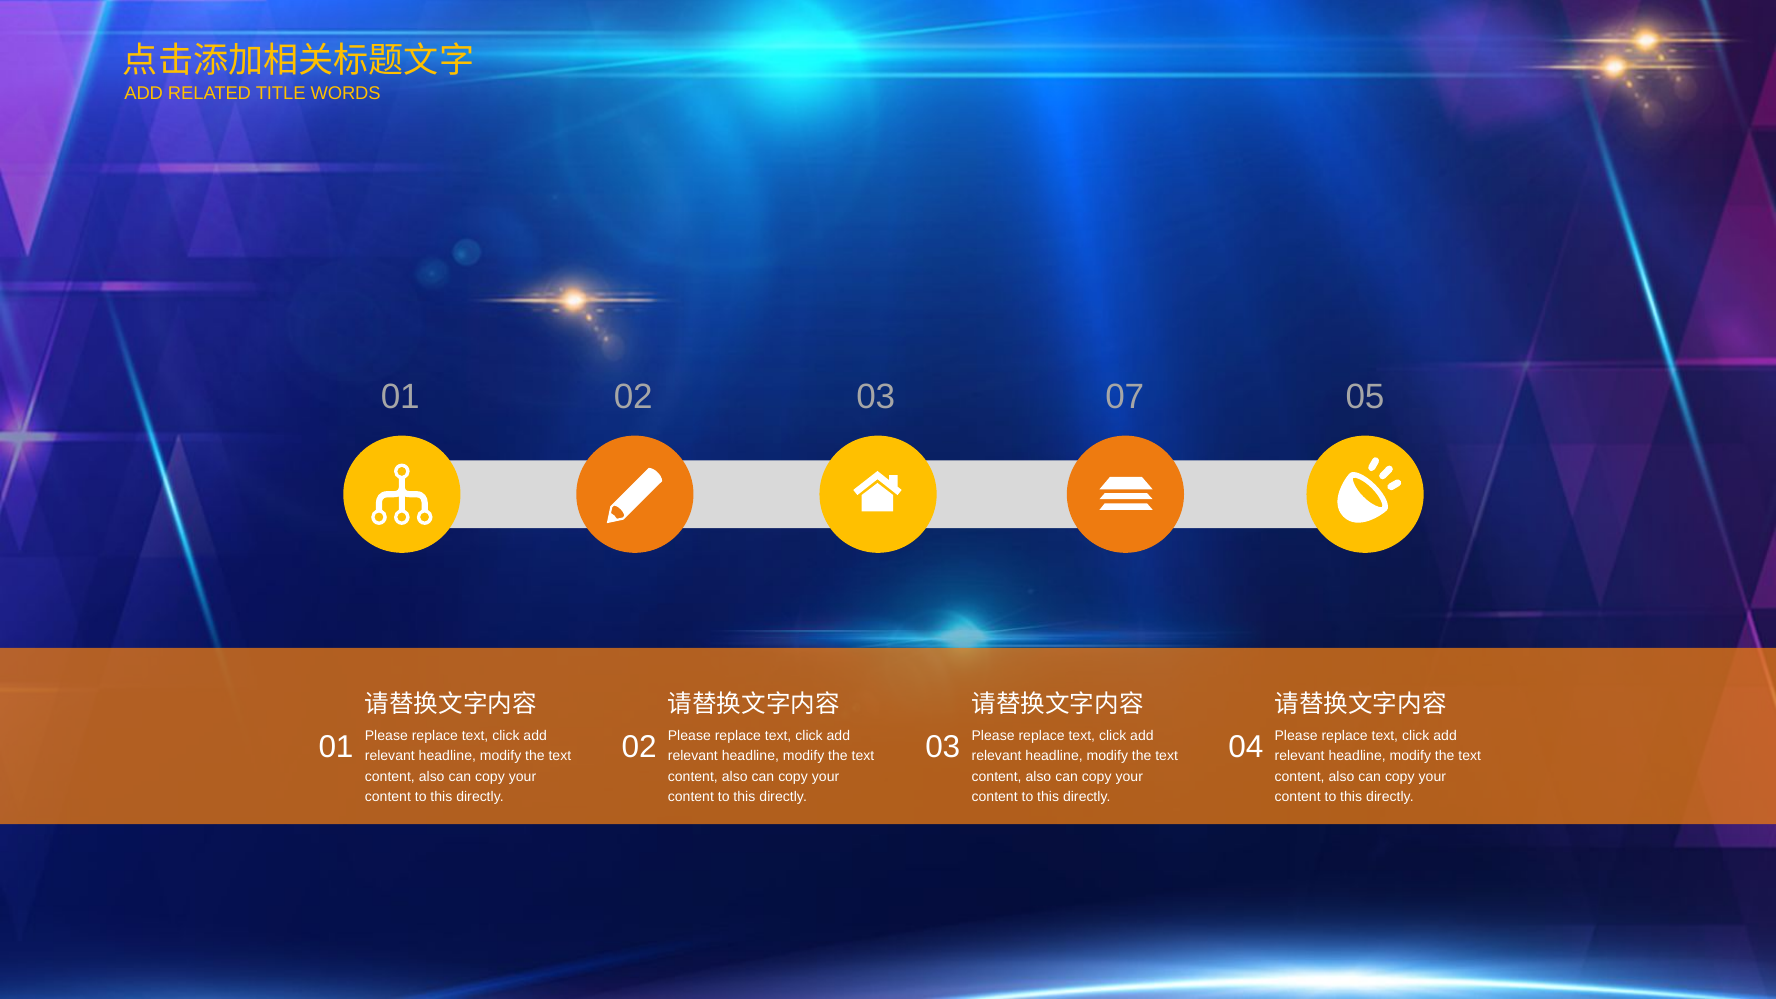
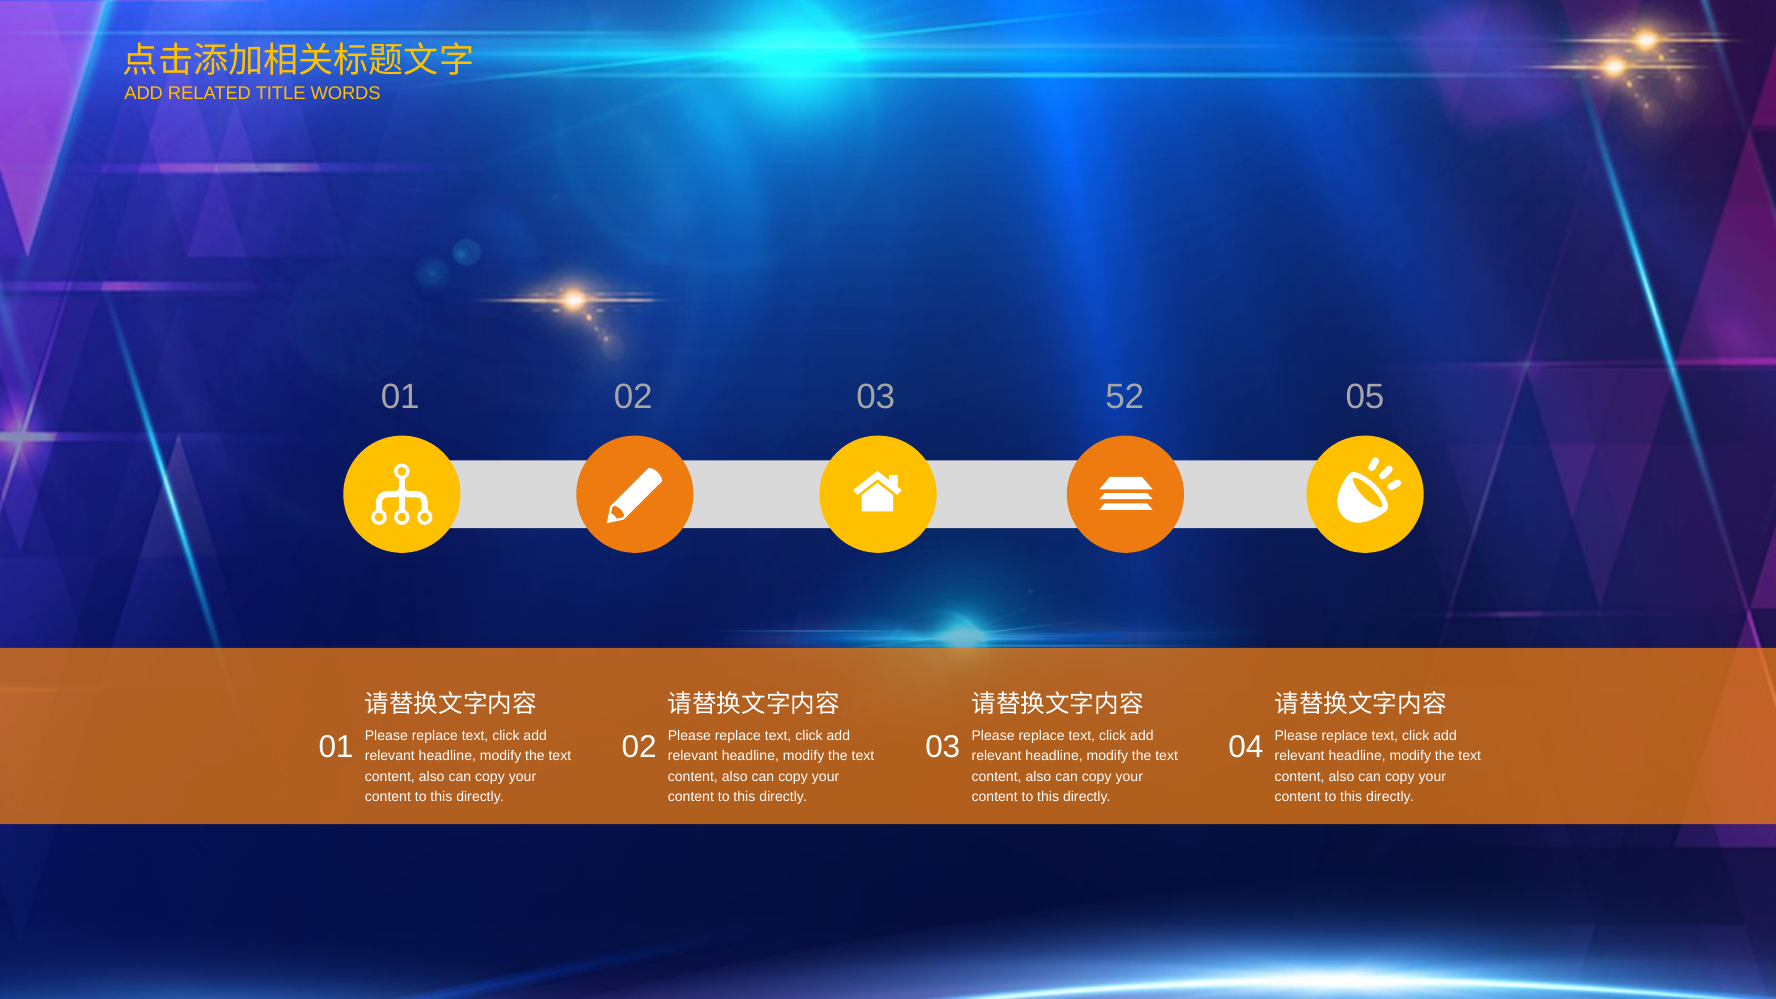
07: 07 -> 52 (1125, 397)
